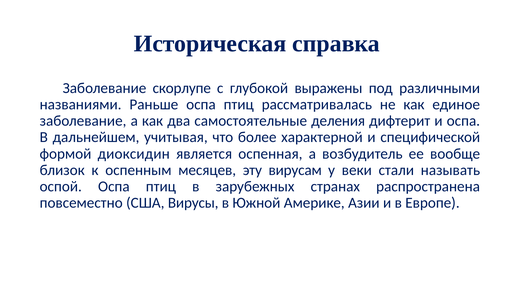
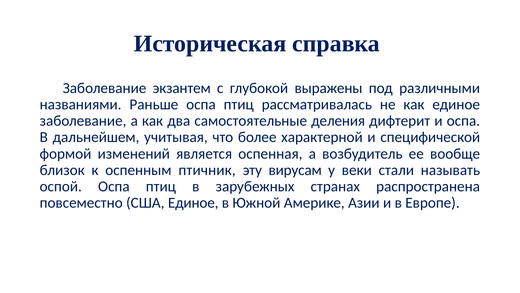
скорлупе: скорлупе -> экзантем (182, 88)
диоксидин: диоксидин -> изменений (134, 153)
месяцев: месяцев -> птичник (207, 170)
США Вирусы: Вирусы -> Единое (193, 203)
